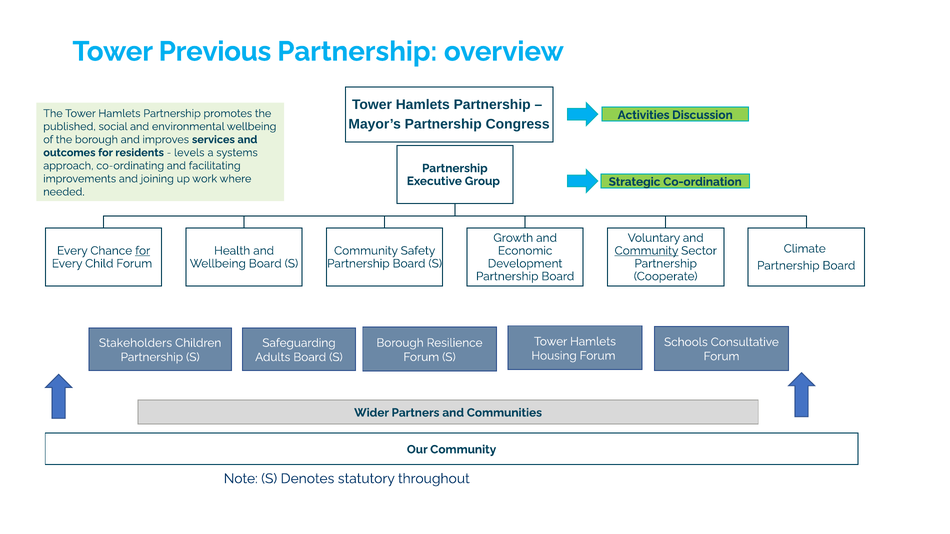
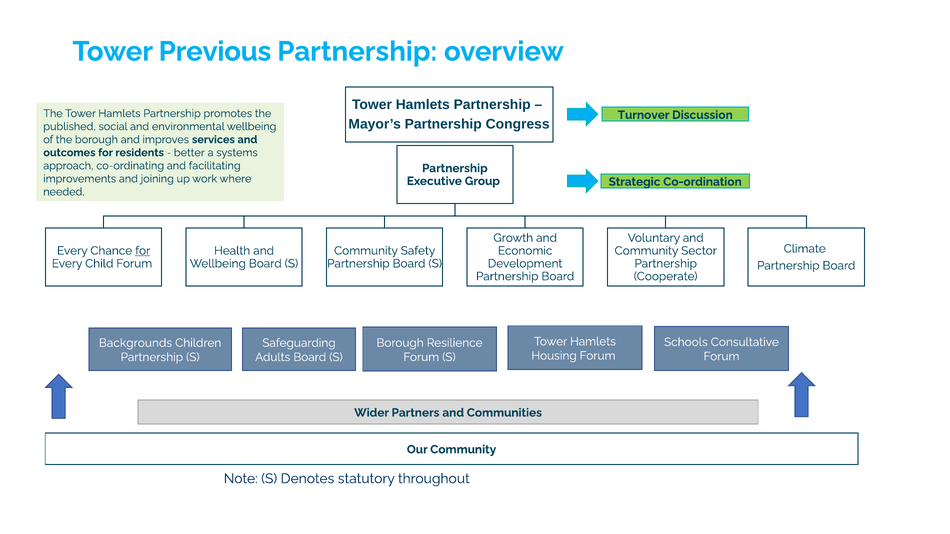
Activities: Activities -> Turnover (644, 115)
levels: levels -> better (189, 153)
Community underline: present -> none (646, 251)
Stakeholders: Stakeholders -> Backgrounds (135, 343)
